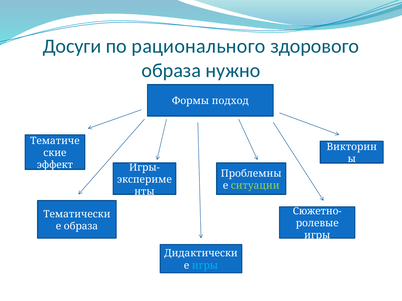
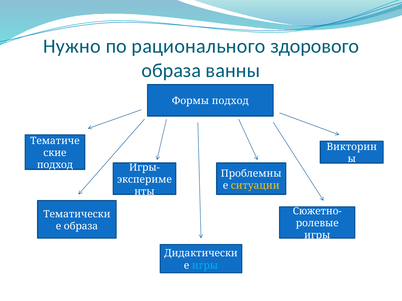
Досуги: Досуги -> Нужно (72, 46)
нужно: нужно -> ванны (233, 71)
эффект: эффект -> подход (55, 165)
ситуации colour: light green -> yellow (255, 186)
